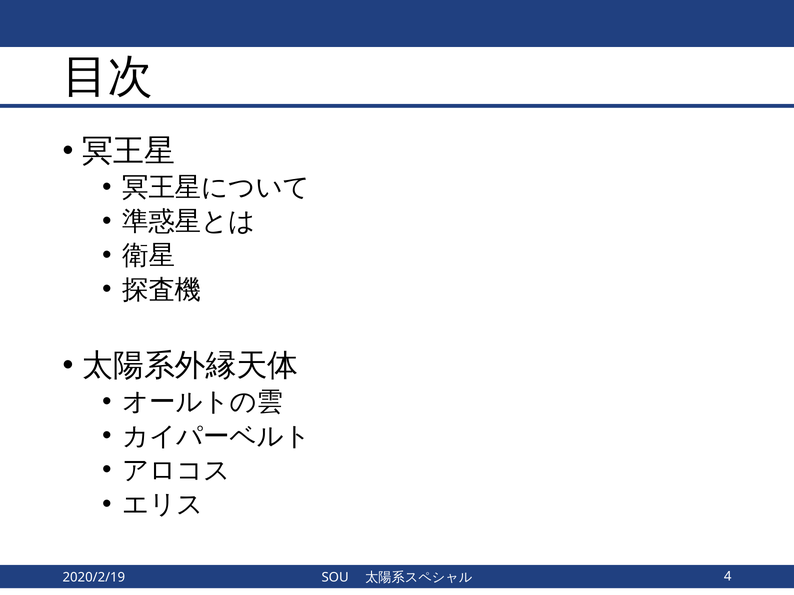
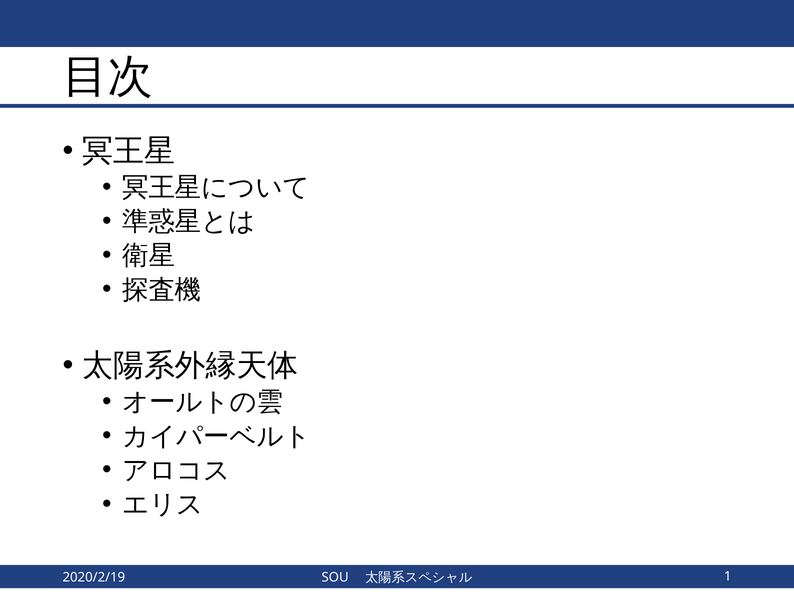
4: 4 -> 1 (728, 577)
